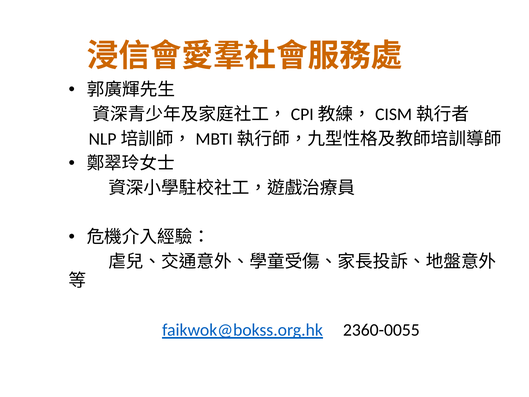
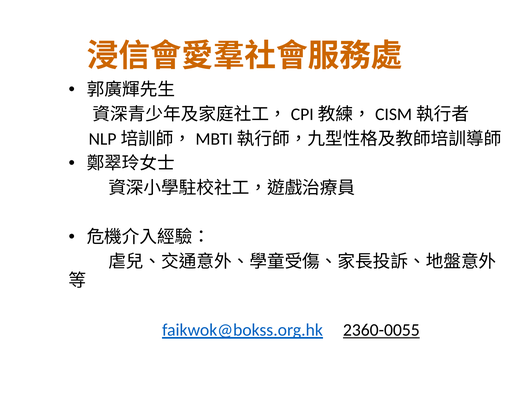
2360-0055 underline: none -> present (381, 330)
